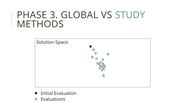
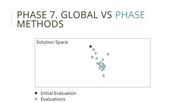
3: 3 -> 7 (54, 15)
VS STUDY: STUDY -> PHASE (130, 15)
